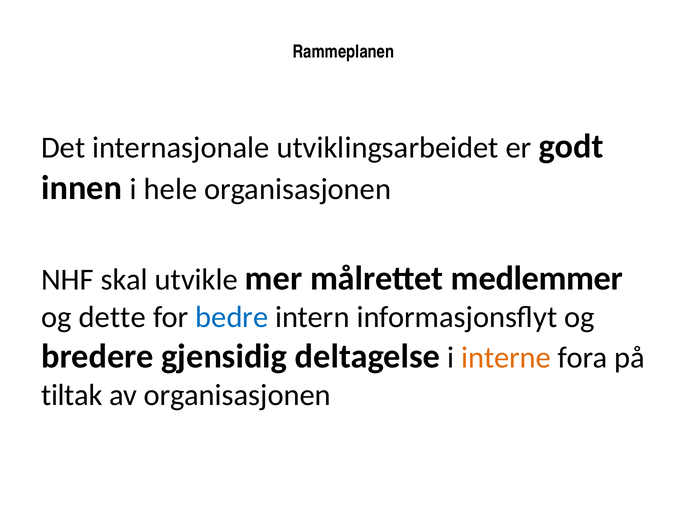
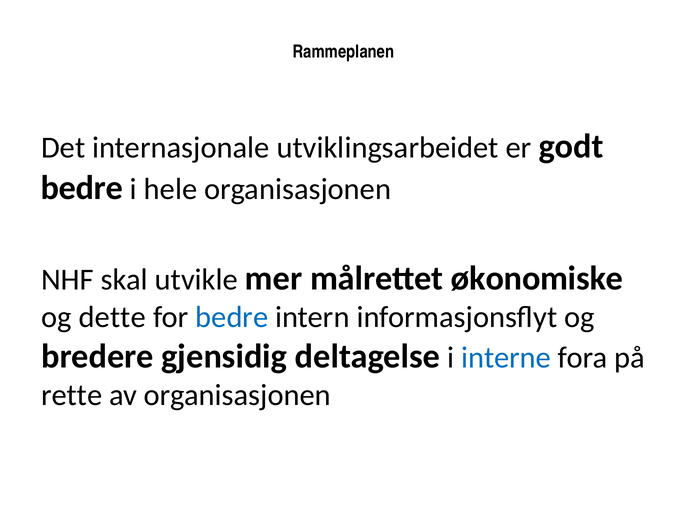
innen: innen -> bedre (82, 188)
medlemmer: medlemmer -> økonomiske (537, 279)
interne colour: orange -> blue (506, 358)
tiltak: tiltak -> rette (72, 395)
